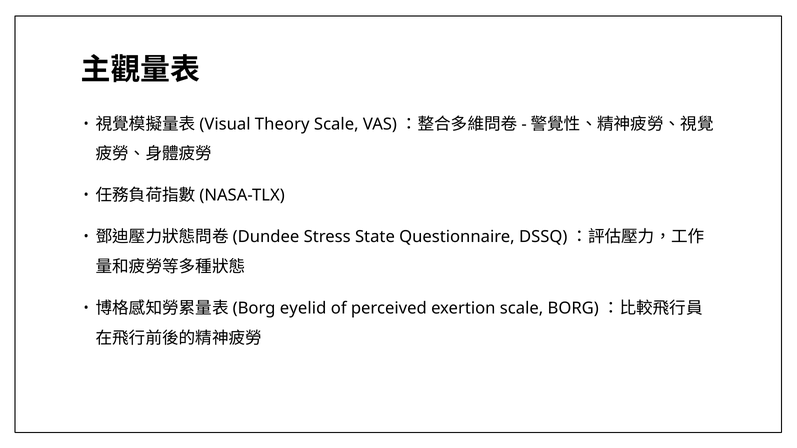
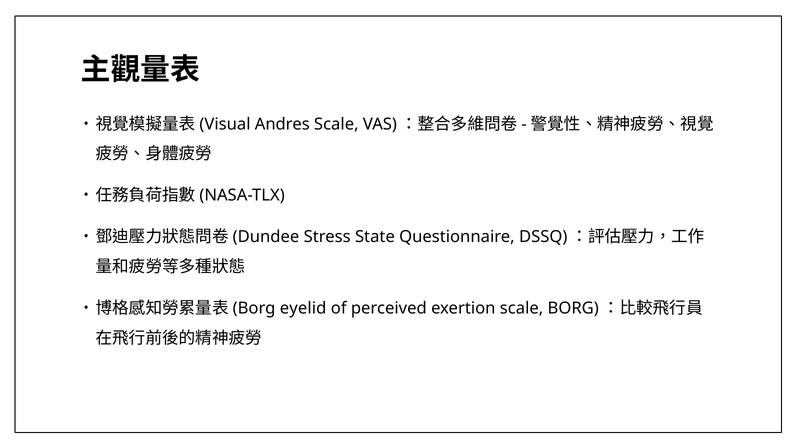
Theory: Theory -> Andres (282, 124)
